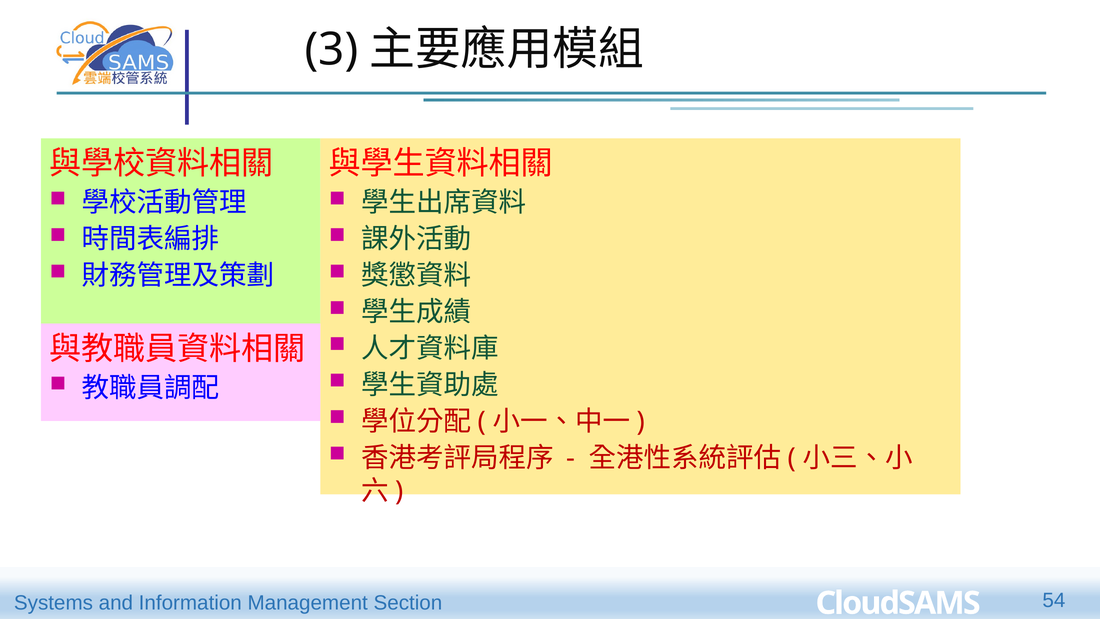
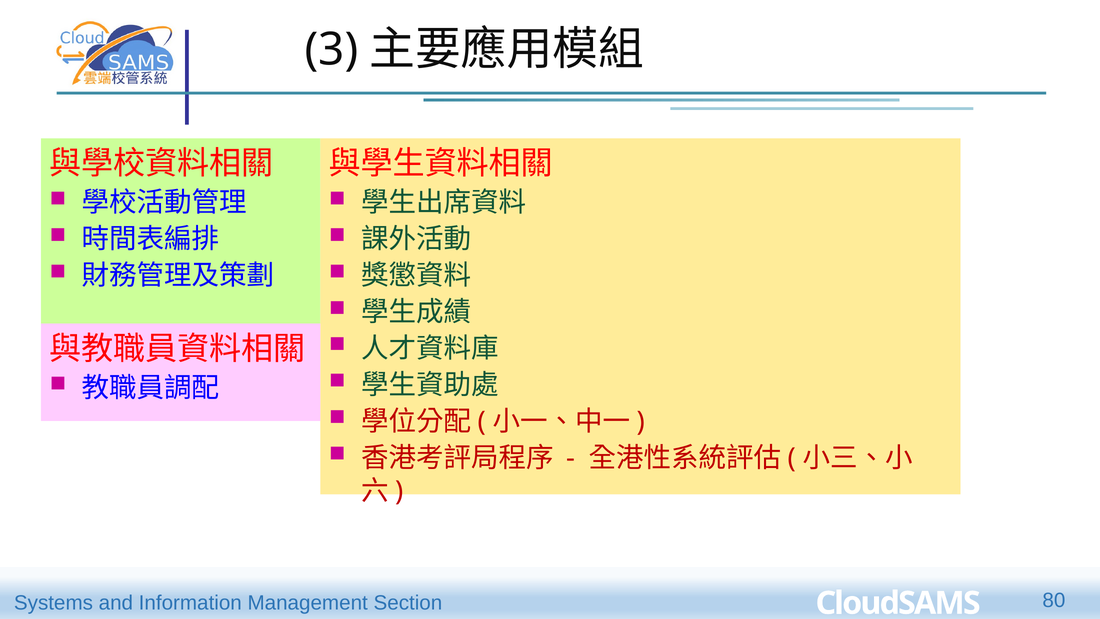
54: 54 -> 80 (1054, 600)
